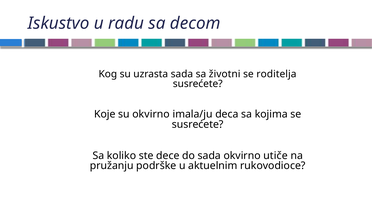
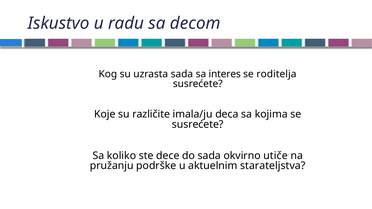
životni: životni -> interes (225, 74)
su okvirno: okvirno -> različite (151, 114)
rukovodioce: rukovodioce -> starateljstva (273, 166)
